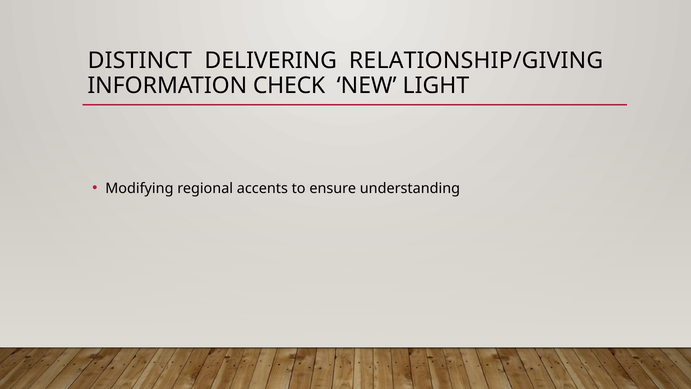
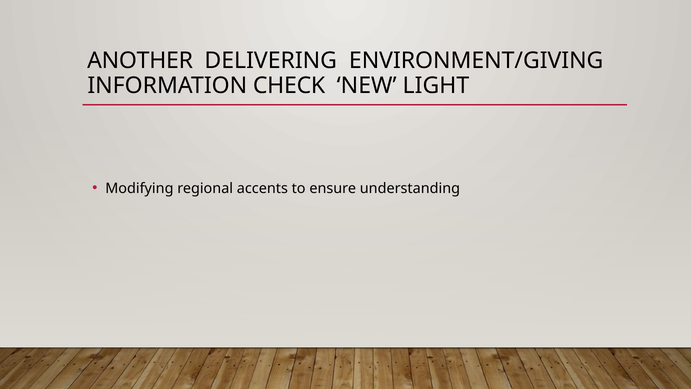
DISTINCT: DISTINCT -> ANOTHER (140, 61)
RELATIONSHIP/GIVING: RELATIONSHIP/GIVING -> ENVIRONMENT/GIVING (476, 61)
